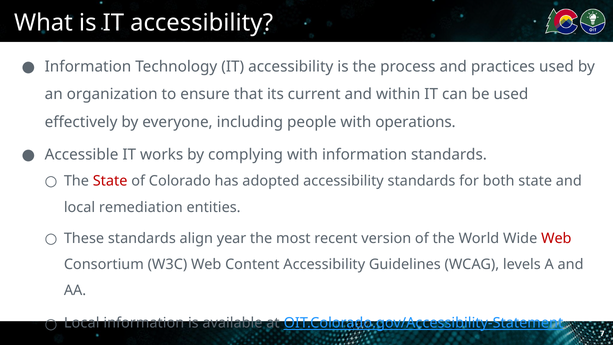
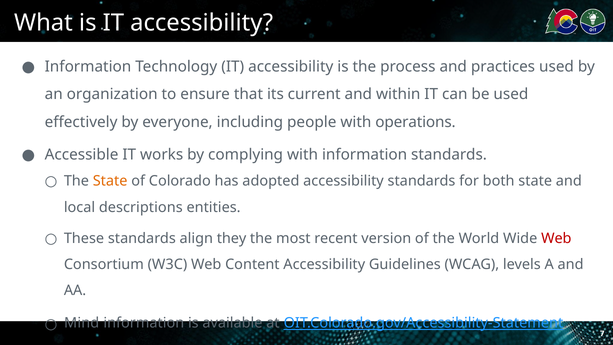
State colour: red -> orange (110, 181)
remediation: remediation -> descriptions (141, 207)
year: year -> they (232, 238)
Local: Local -> Mind (82, 323)
